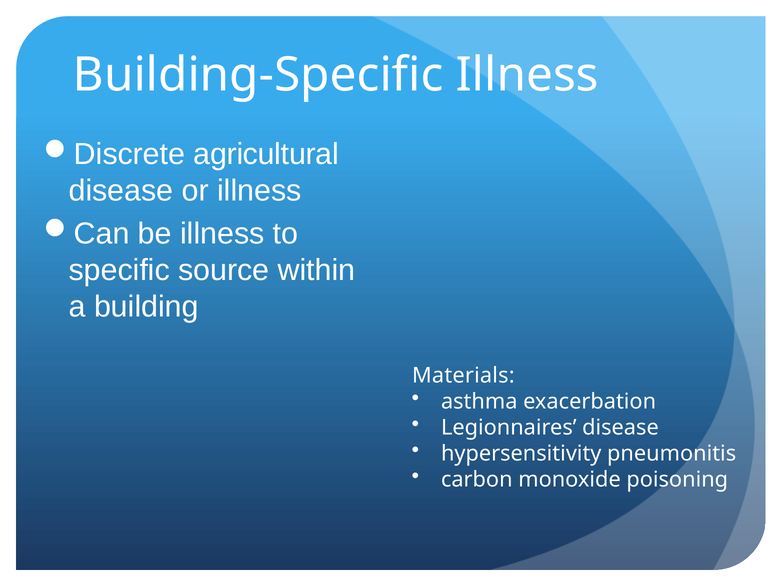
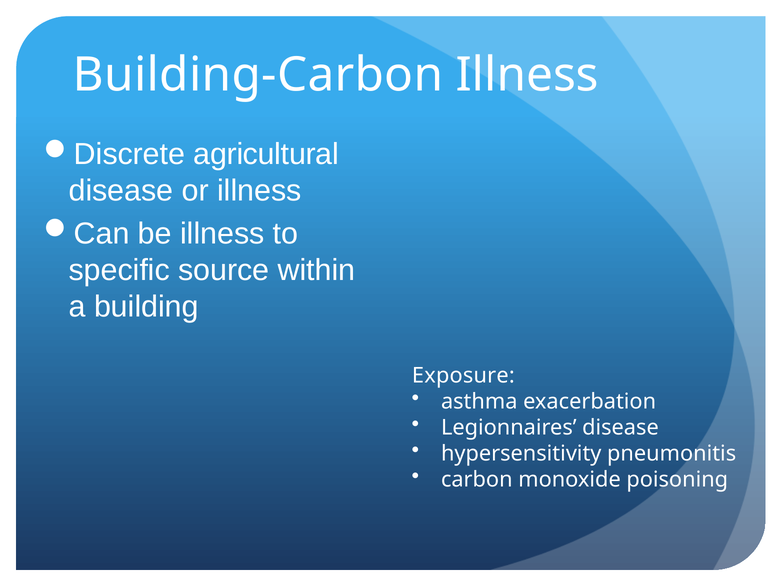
Building-Specific: Building-Specific -> Building-Carbon (258, 75)
Materials: Materials -> Exposure (463, 376)
